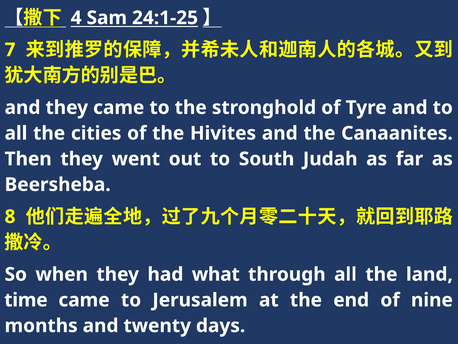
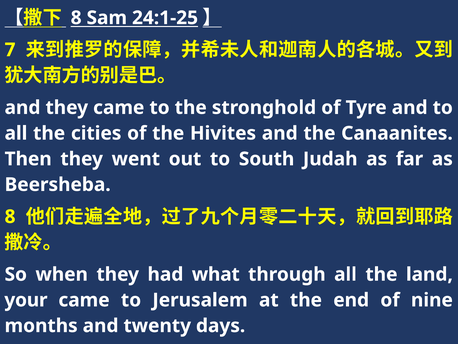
4: 4 -> 8 (76, 18)
time: time -> your (26, 300)
